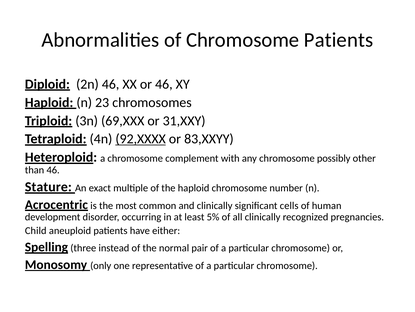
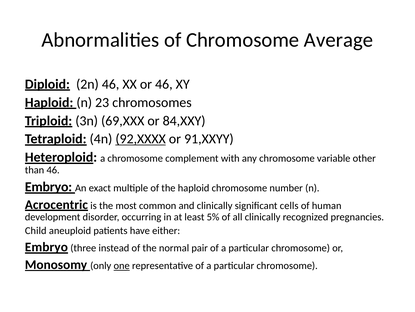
Chromosome Patients: Patients -> Average (339, 40)
31,XXY: 31,XXY -> 84,XXY (184, 120)
83,XXYY: 83,XXYY -> 91,XXYY (209, 139)
possibly: possibly -> variable (334, 158)
Stature: Stature -> Embryo (48, 186)
Spelling: Spelling -> Embryo (46, 247)
one underline: none -> present (122, 265)
